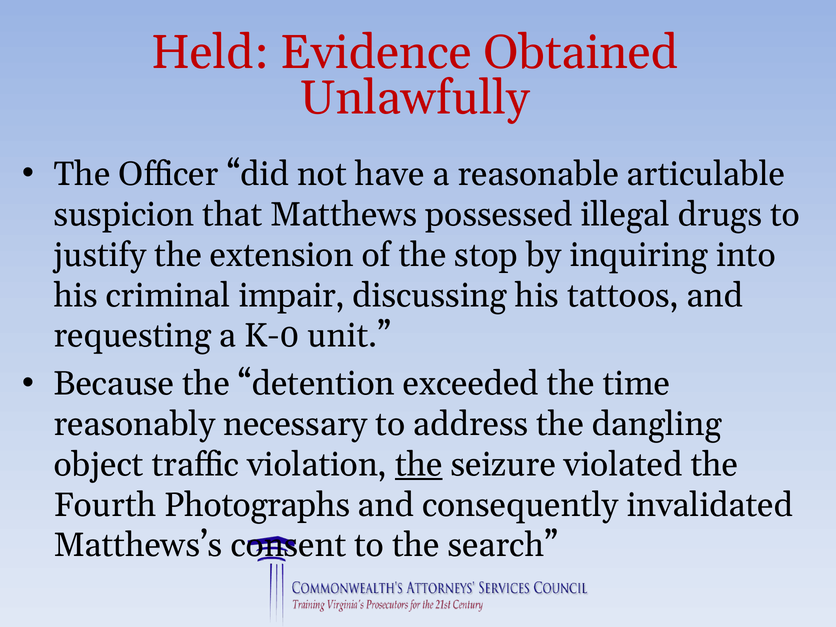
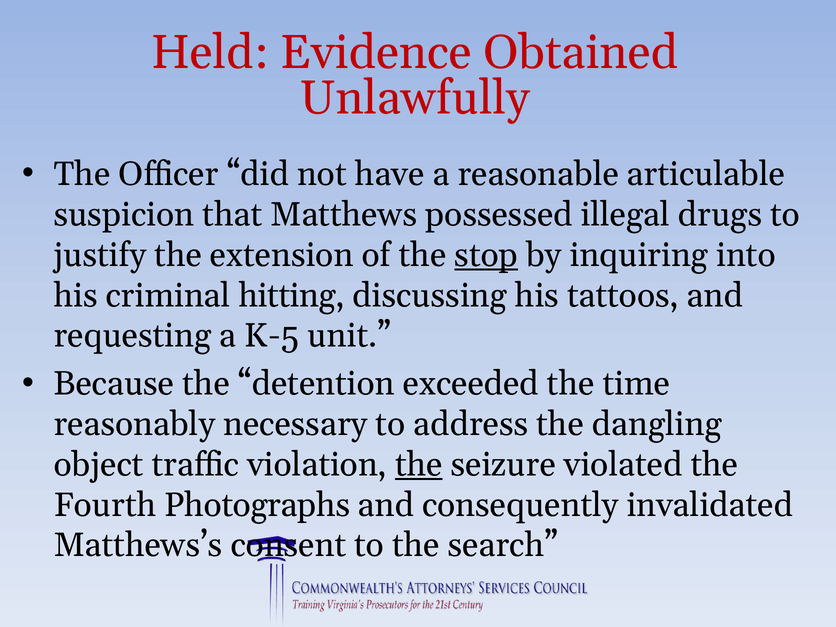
stop underline: none -> present (486, 255)
impair: impair -> hitting (292, 295)
K-0: K-0 -> K-5 (272, 336)
